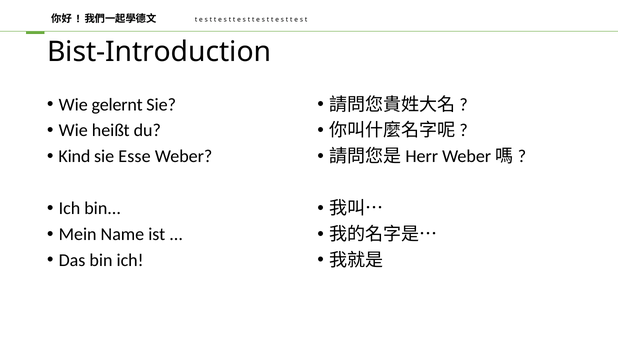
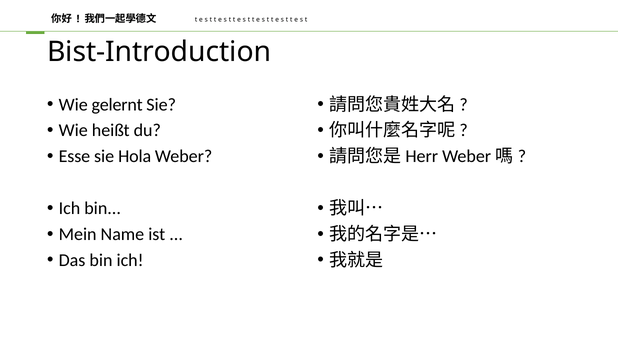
Kind: Kind -> Esse (74, 156)
Esse: Esse -> Hola (135, 156)
